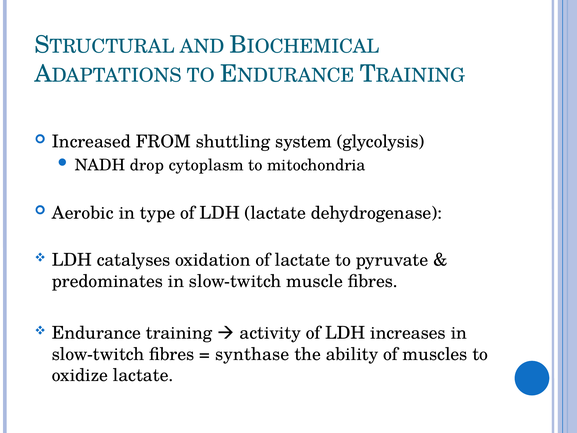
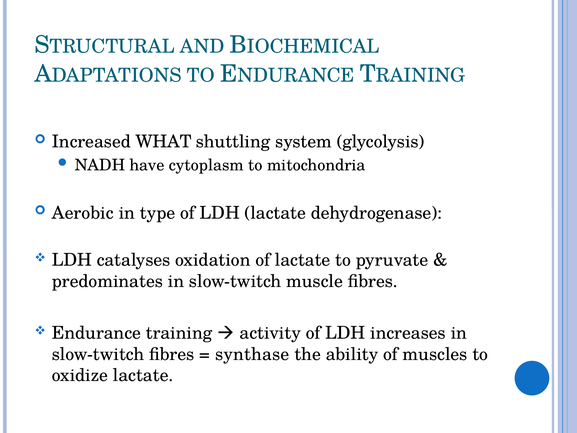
FROM: FROM -> WHAT (163, 142)
drop: drop -> have (147, 165)
